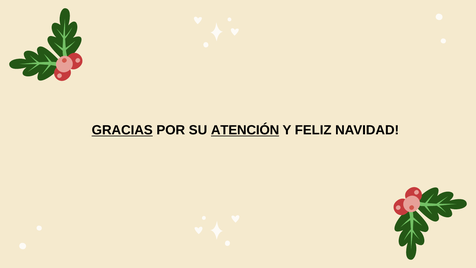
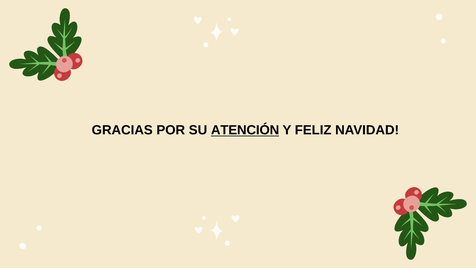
GRACIAS underline: present -> none (122, 130)
